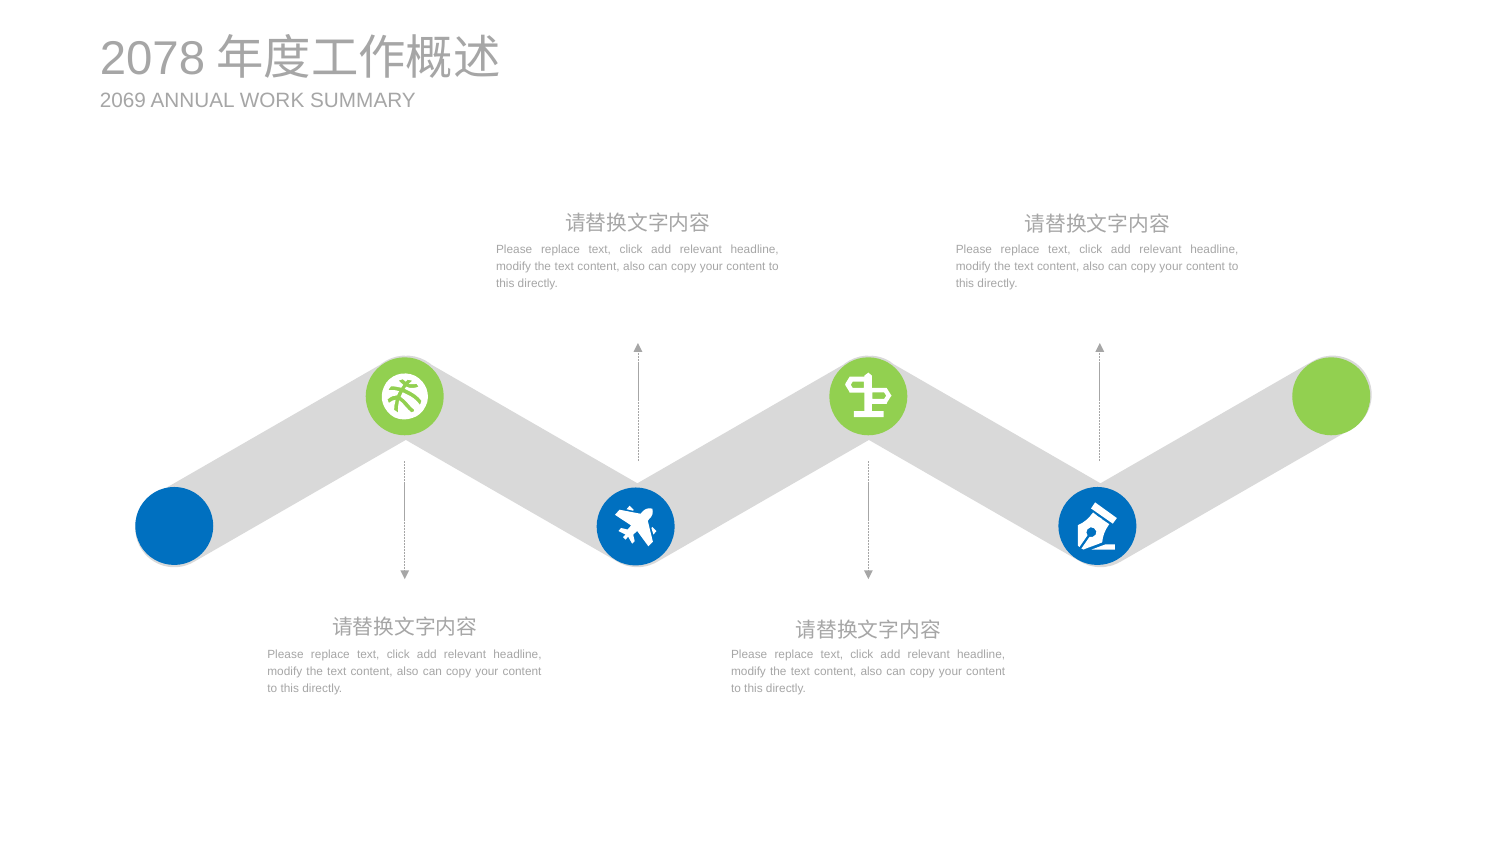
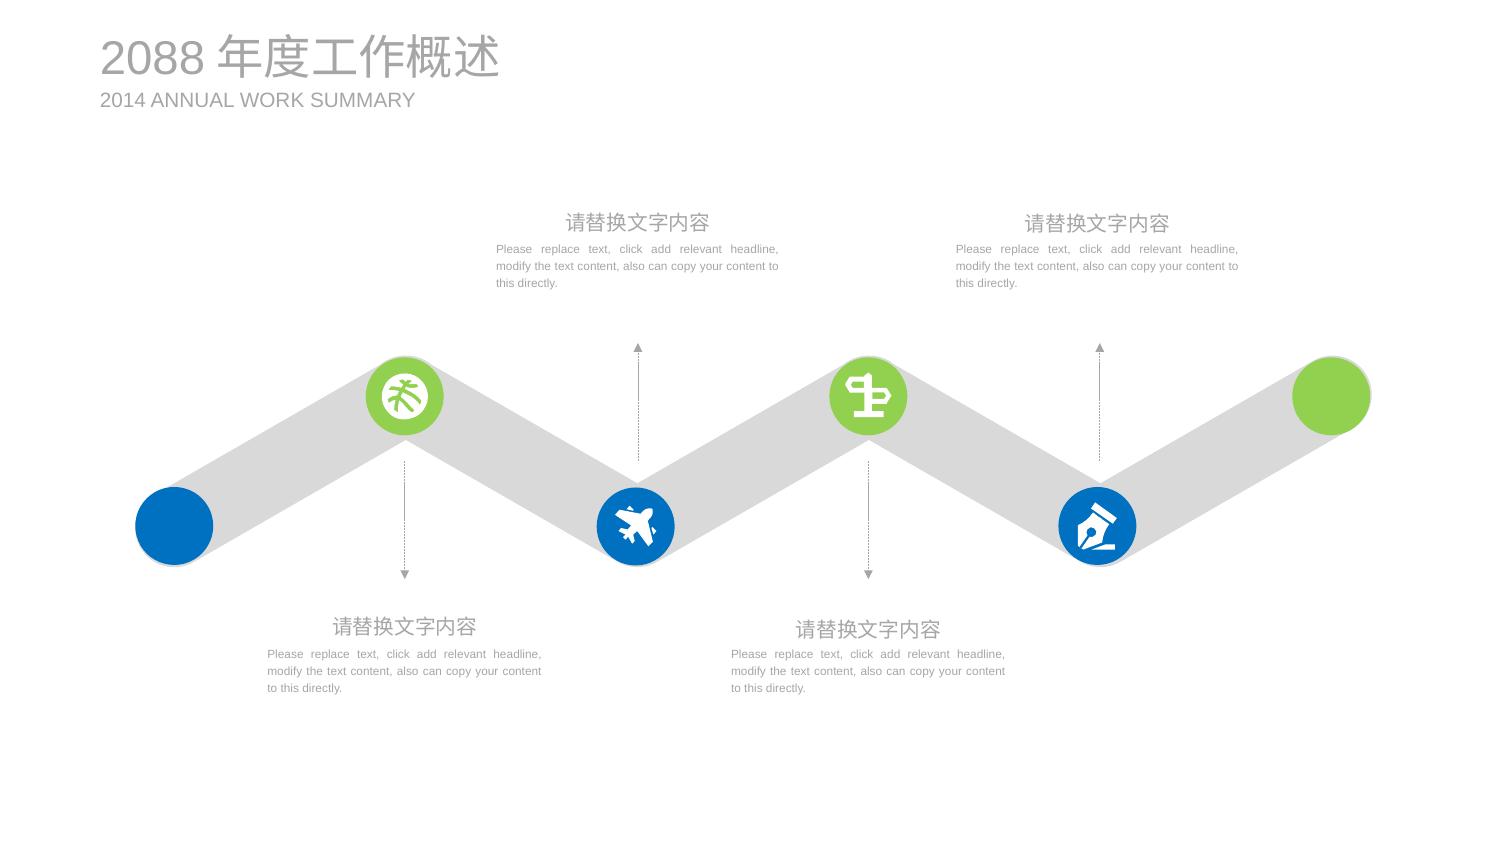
2078: 2078 -> 2088 (152, 59)
2069: 2069 -> 2014 (123, 101)
